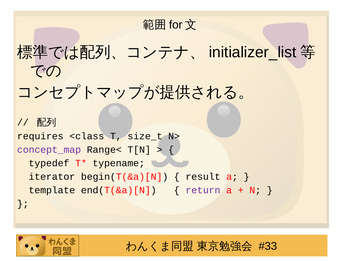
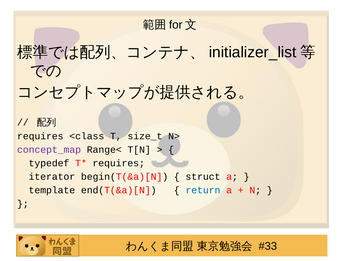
typename: typename -> requires (119, 163)
result: result -> struct (203, 177)
return colour: purple -> blue (203, 190)
